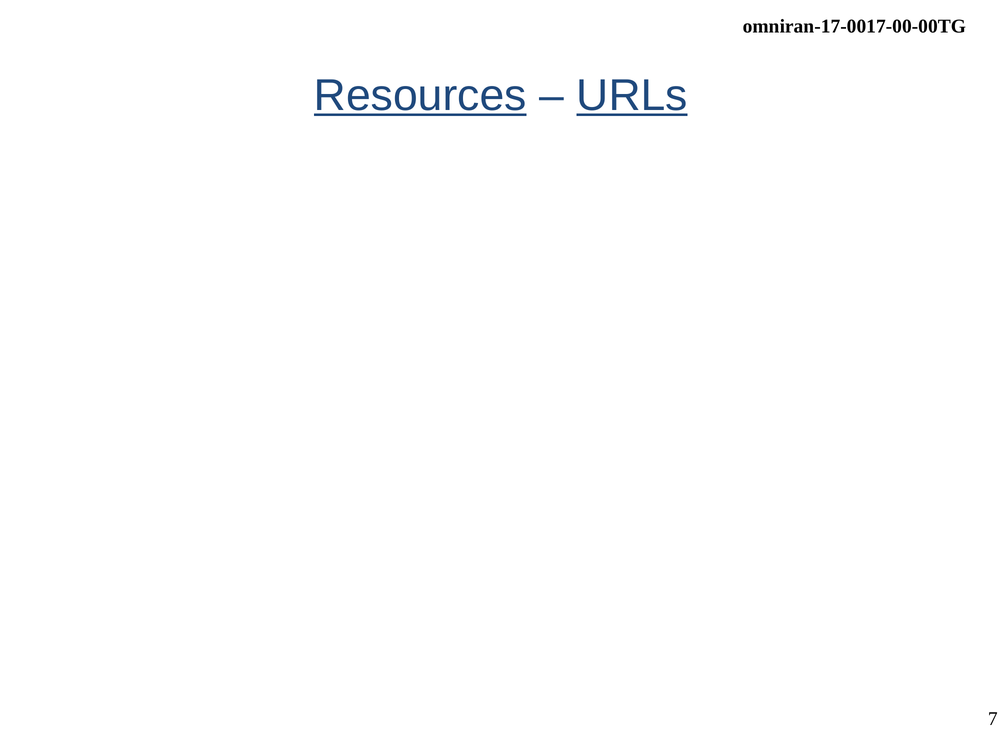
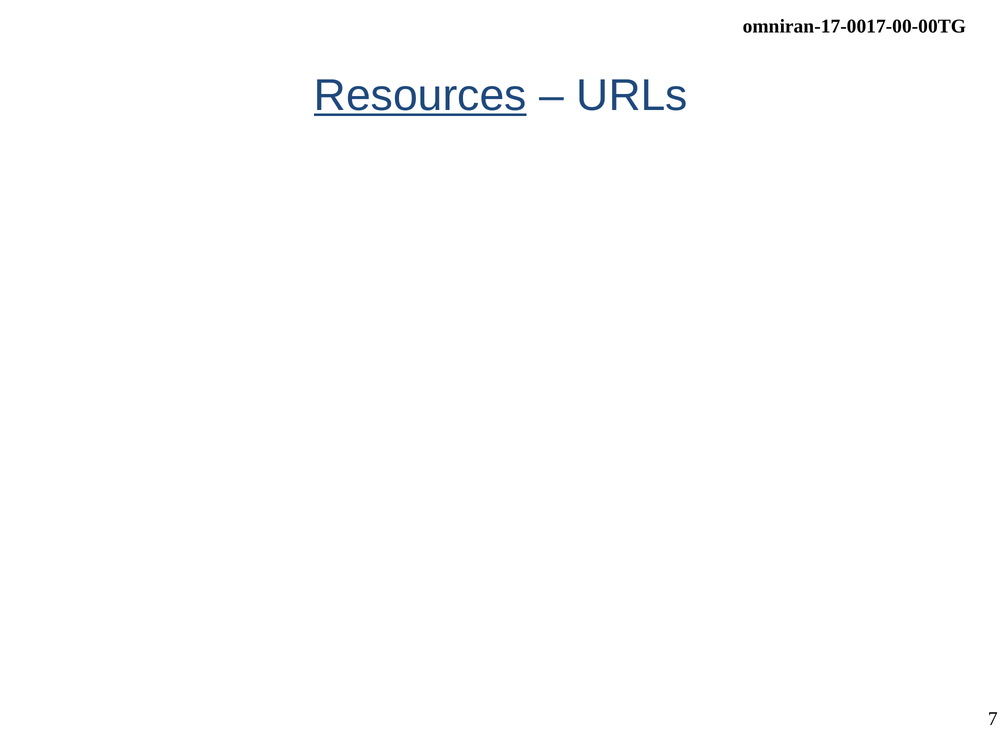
URLs underline: present -> none (632, 96)
